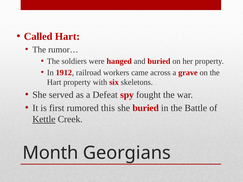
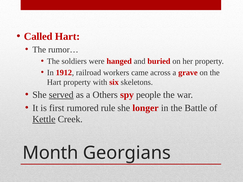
served underline: none -> present (61, 95)
Defeat: Defeat -> Others (105, 95)
fought: fought -> people (148, 95)
this: this -> rule (108, 108)
she buried: buried -> longer (146, 108)
